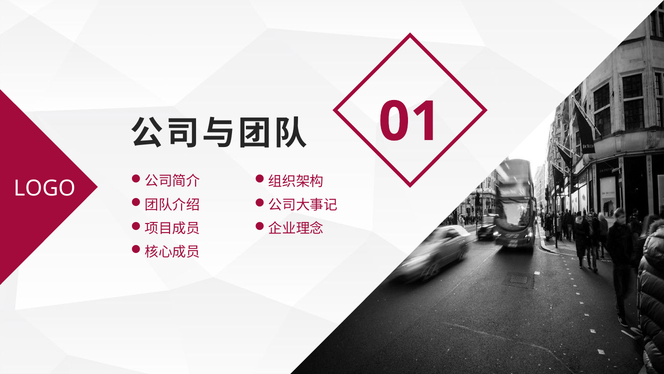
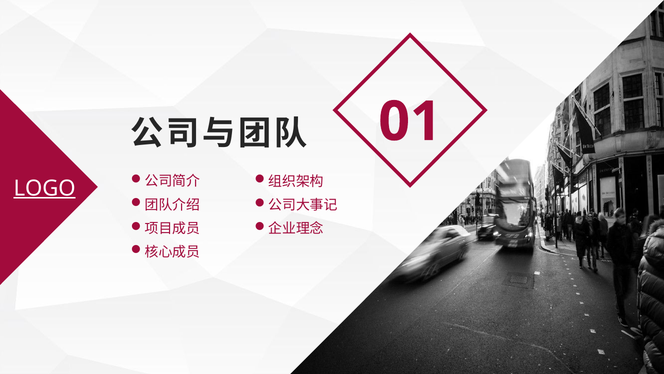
LOGO underline: none -> present (45, 188)
